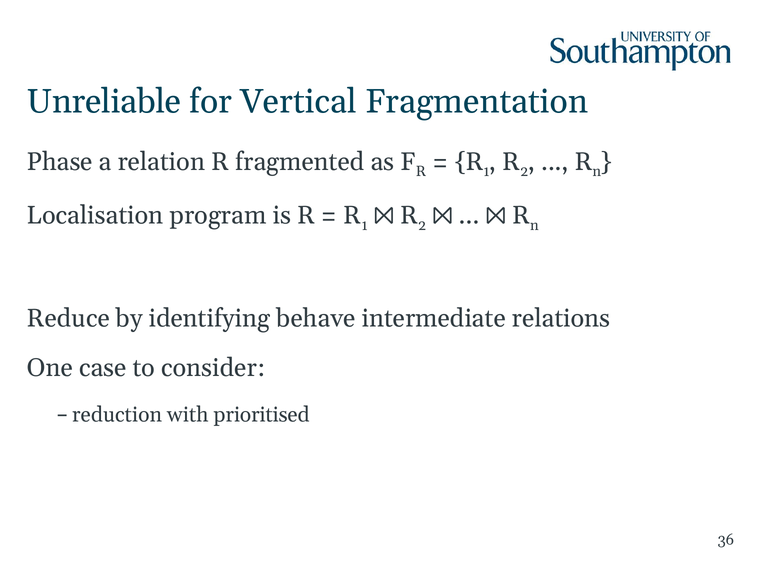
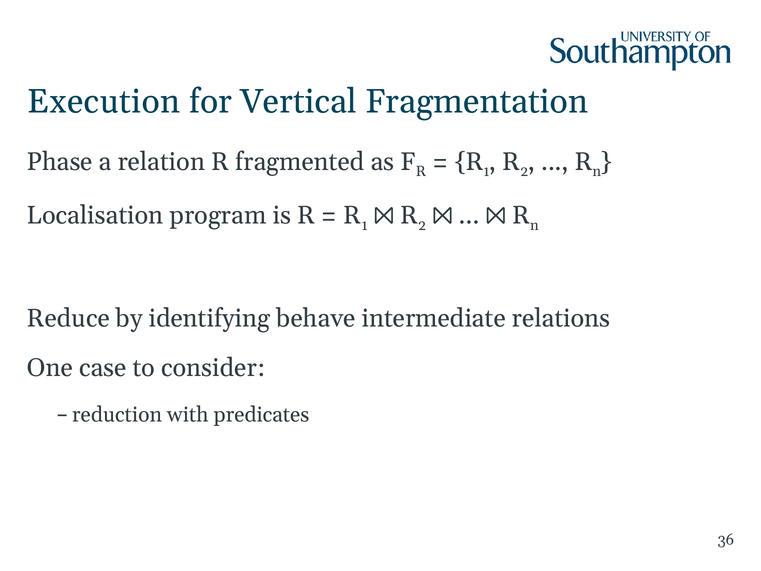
Unreliable: Unreliable -> Execution (104, 101)
prioritised: prioritised -> predicates (262, 415)
